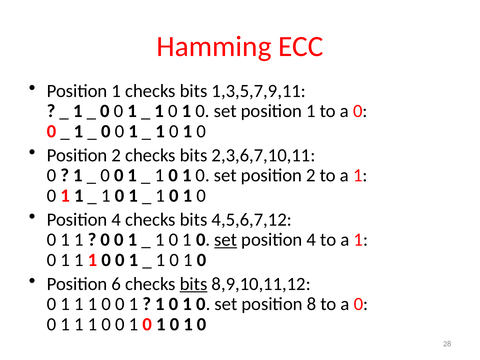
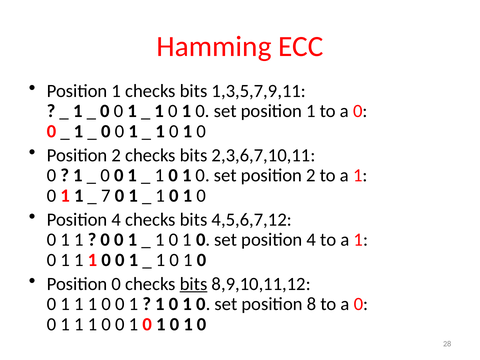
1: 1 -> 7 (106, 196)
set underline: present -> none (226, 240)
Position 6: 6 -> 0 (116, 284)
